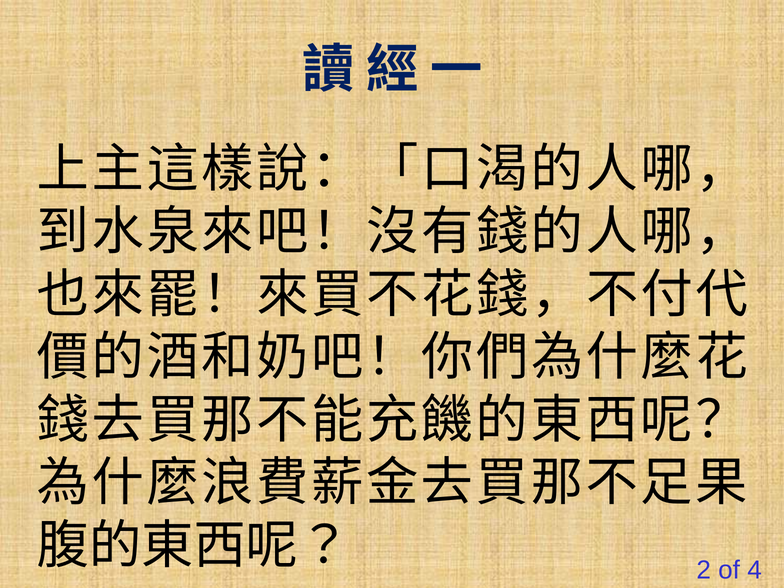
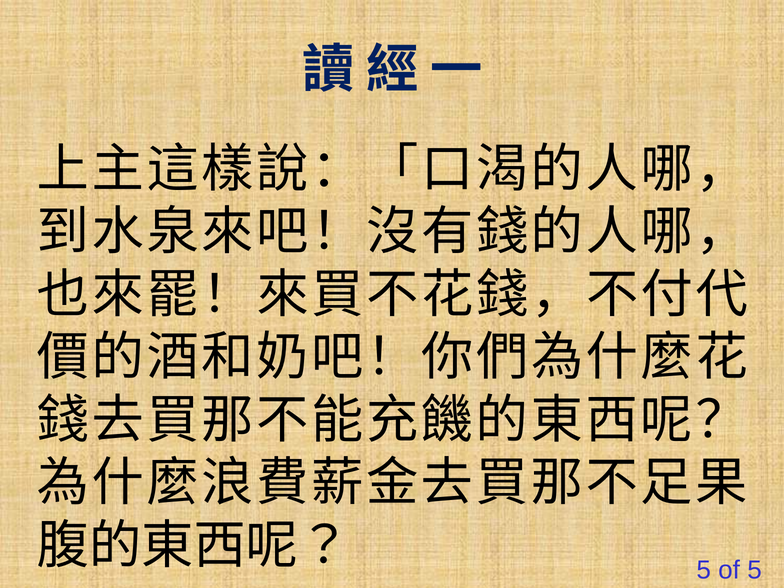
2: 2 -> 5 (704, 570)
of 4: 4 -> 5 (755, 570)
